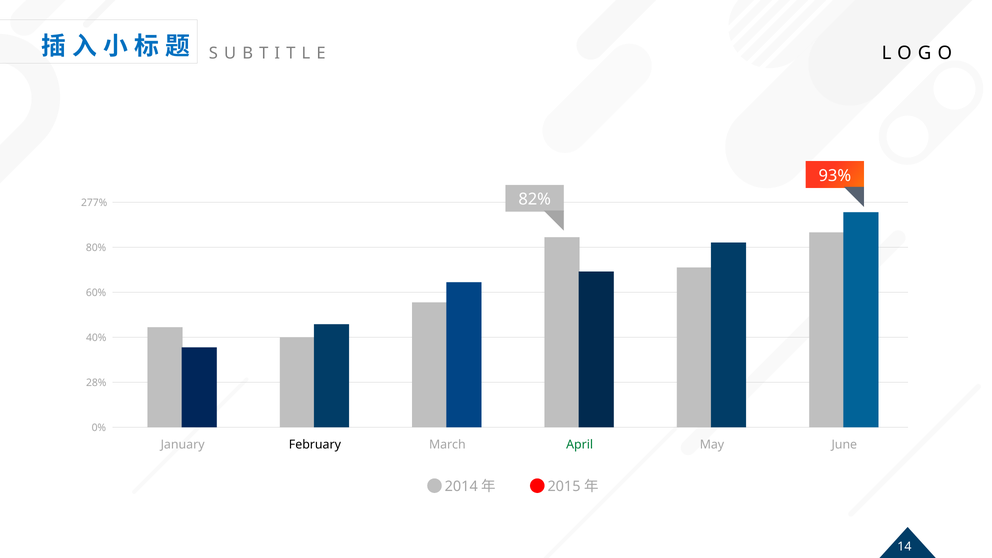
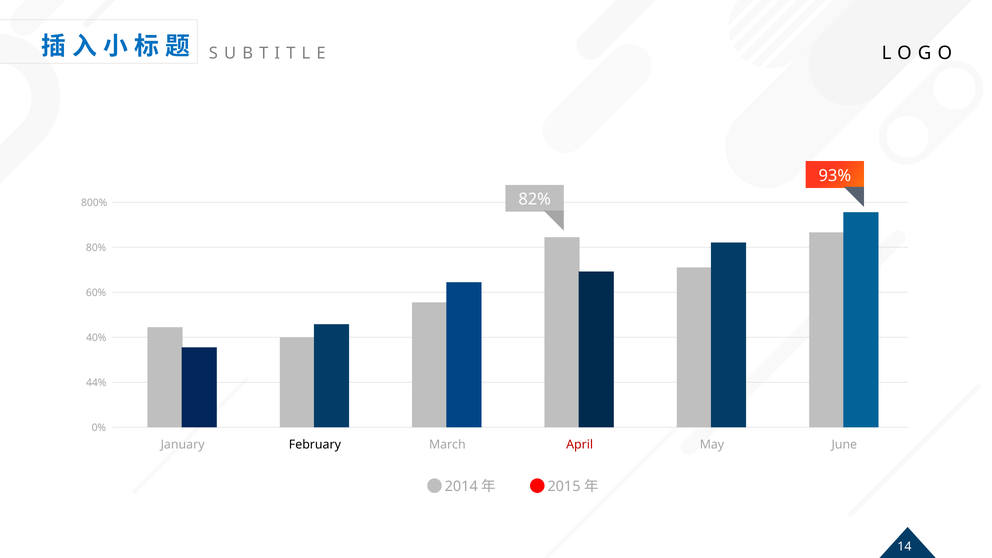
277%: 277% -> 800% (94, 203)
28%: 28% -> 44% (96, 383)
April colour: green -> red (580, 445)
